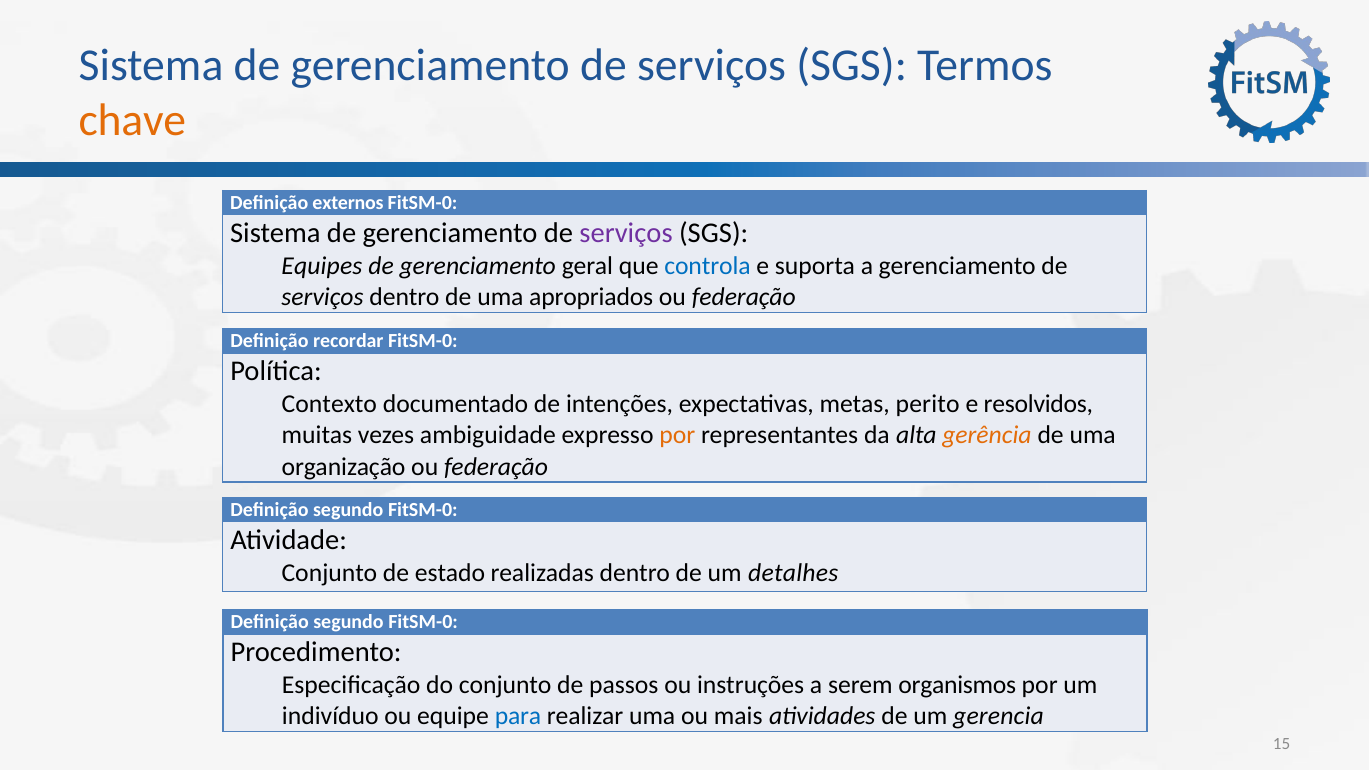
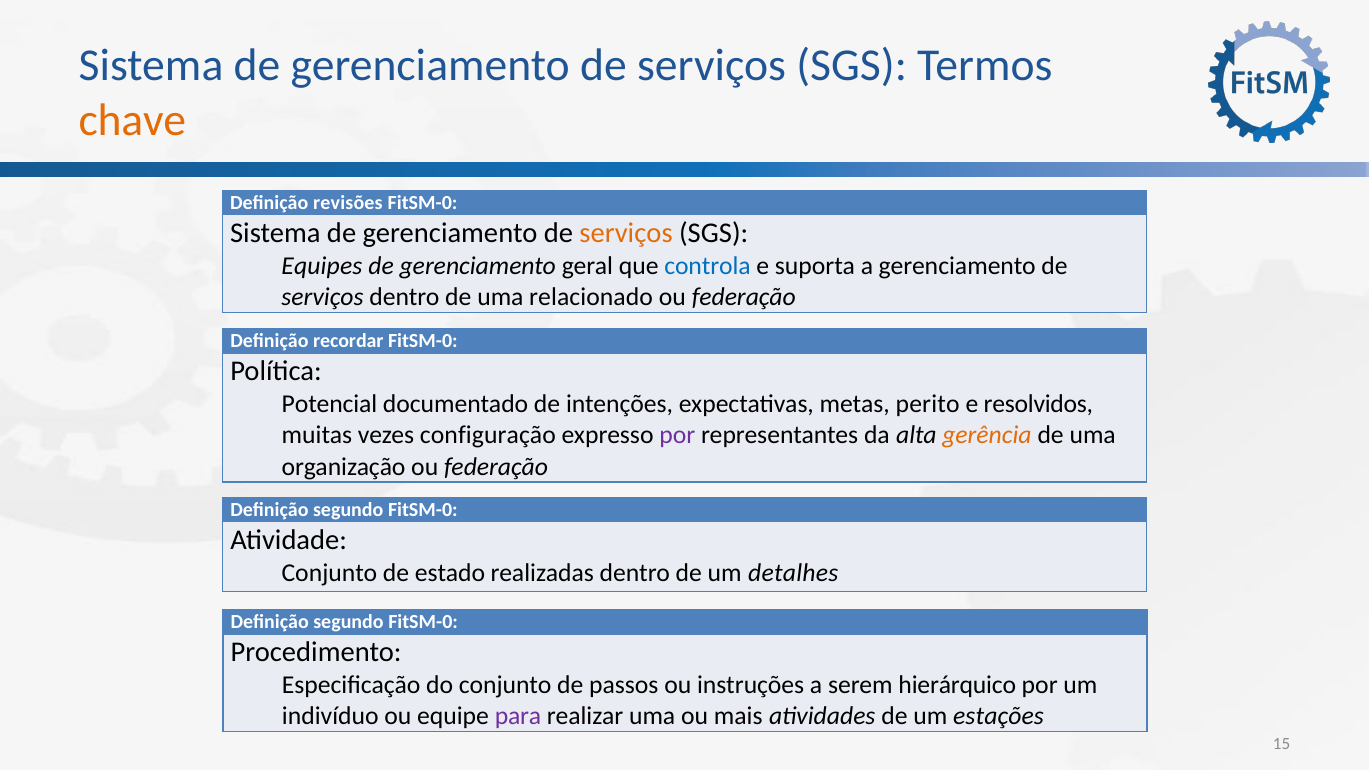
externos: externos -> revisões (348, 203)
serviços colour: purple -> orange (626, 233)
apropriados: apropriados -> relacionado (591, 297)
Contexto: Contexto -> Potencial (329, 404)
ambiguidade: ambiguidade -> configuração (488, 435)
por colour: orange -> purple (677, 435)
organismos: organismos -> hierárquico (957, 685)
para colour: blue -> purple (518, 716)
gerencia: gerencia -> estações (999, 716)
